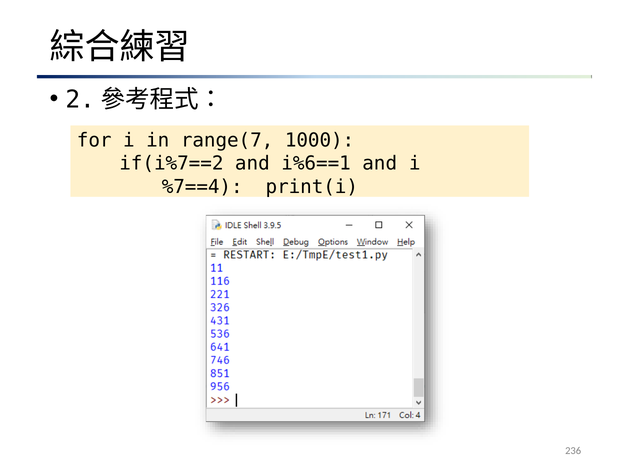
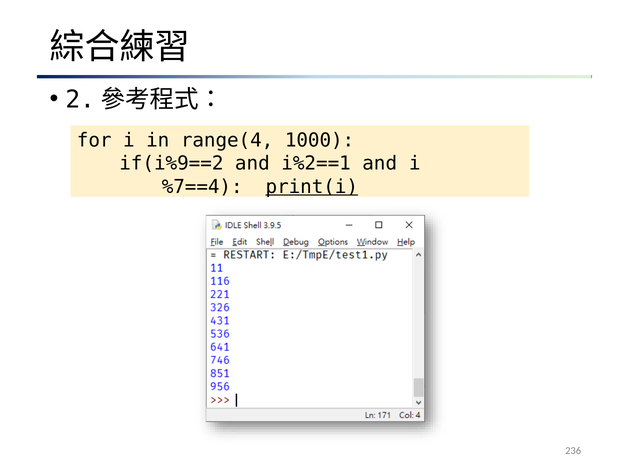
range(7: range(7 -> range(4 (227, 141)
if(i%7==2: if(i%7==2 -> if(i%9==2 (171, 164)
i%6==1: i%6==1 -> i%2==1 (316, 164)
print(i underline: none -> present (312, 187)
